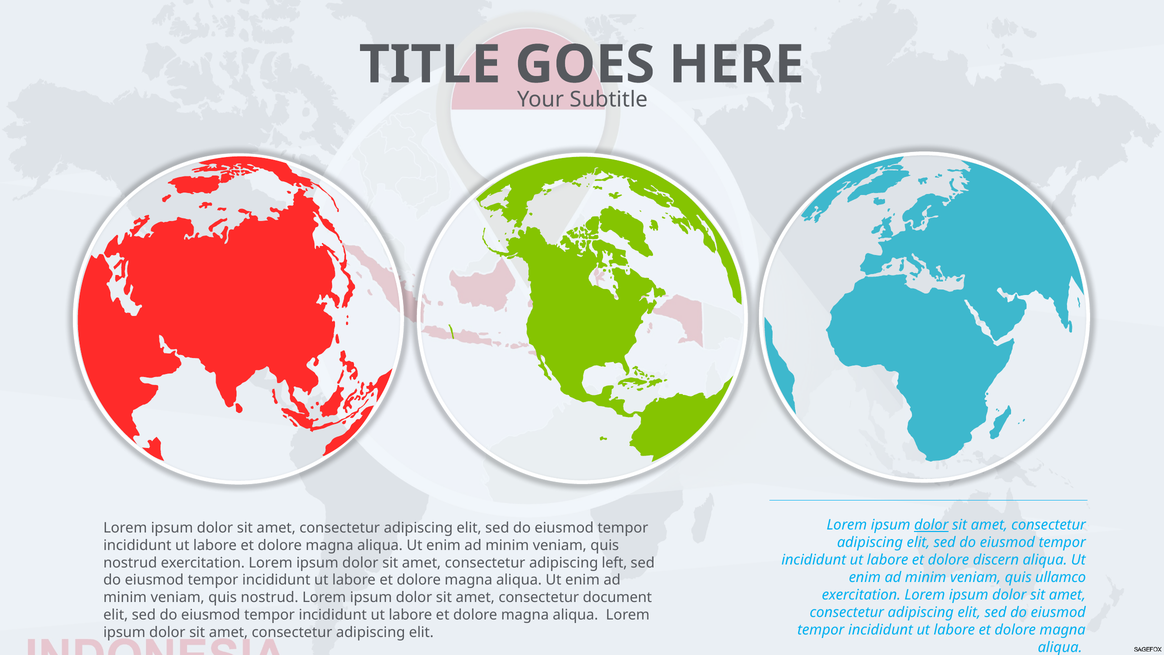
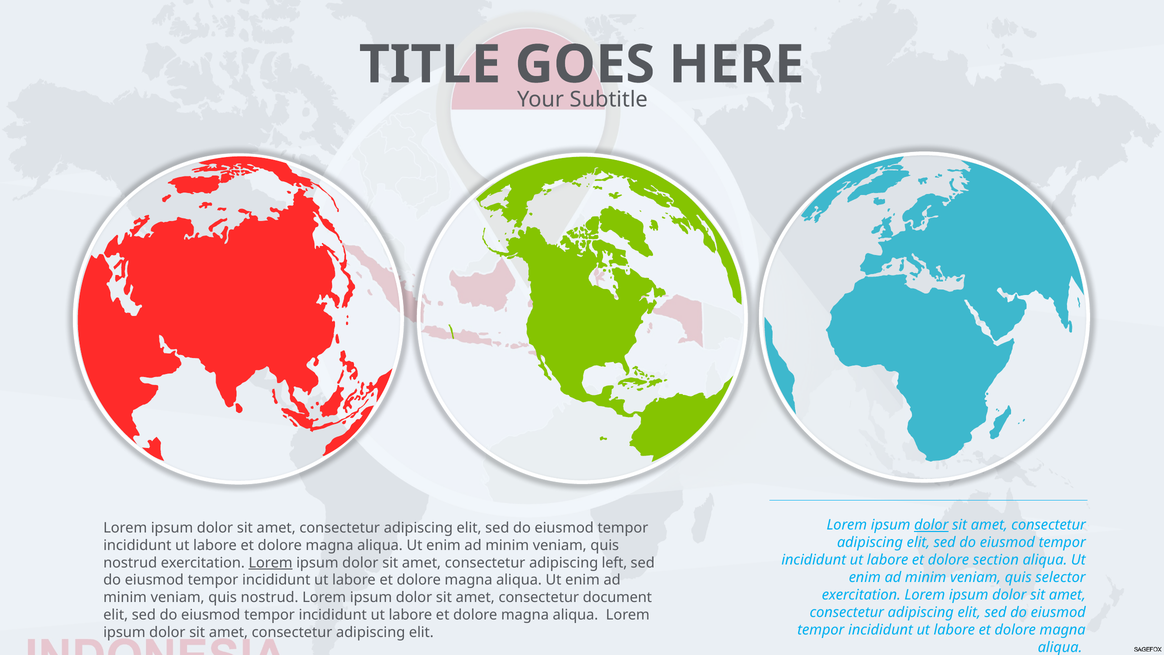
discern: discern -> section (996, 560)
Lorem underline: none -> present (271, 563)
ullamco: ullamco -> selector (1061, 577)
